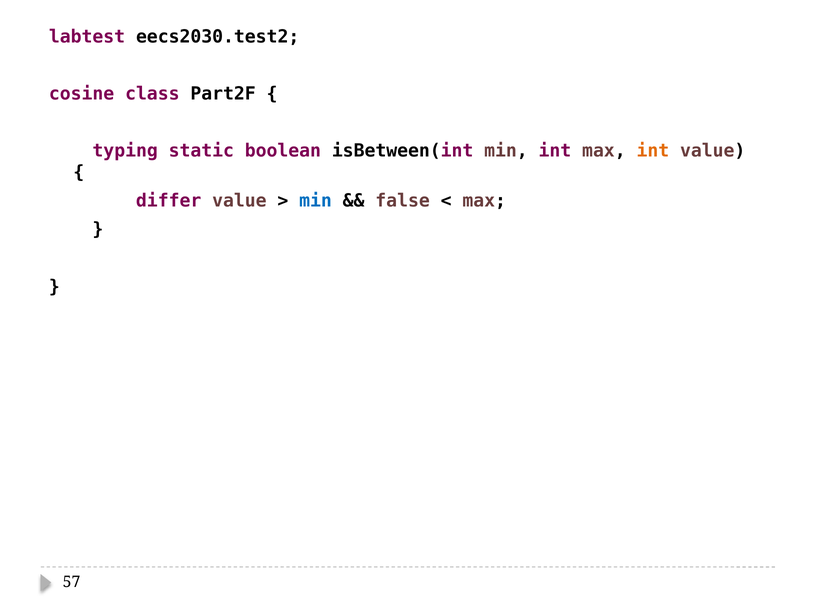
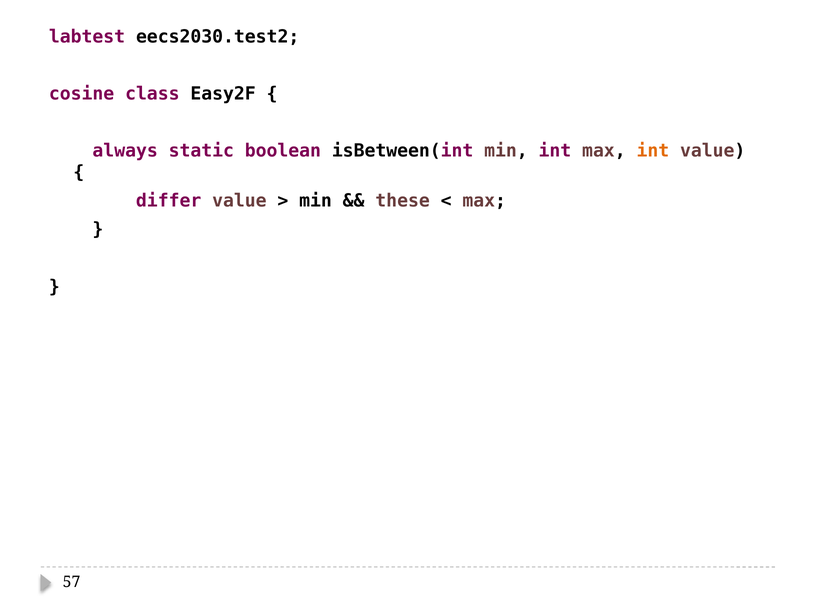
Part2F: Part2F -> Easy2F (223, 94)
typing: typing -> always (125, 151)
min colour: blue -> black (316, 201)
false: false -> these (403, 201)
